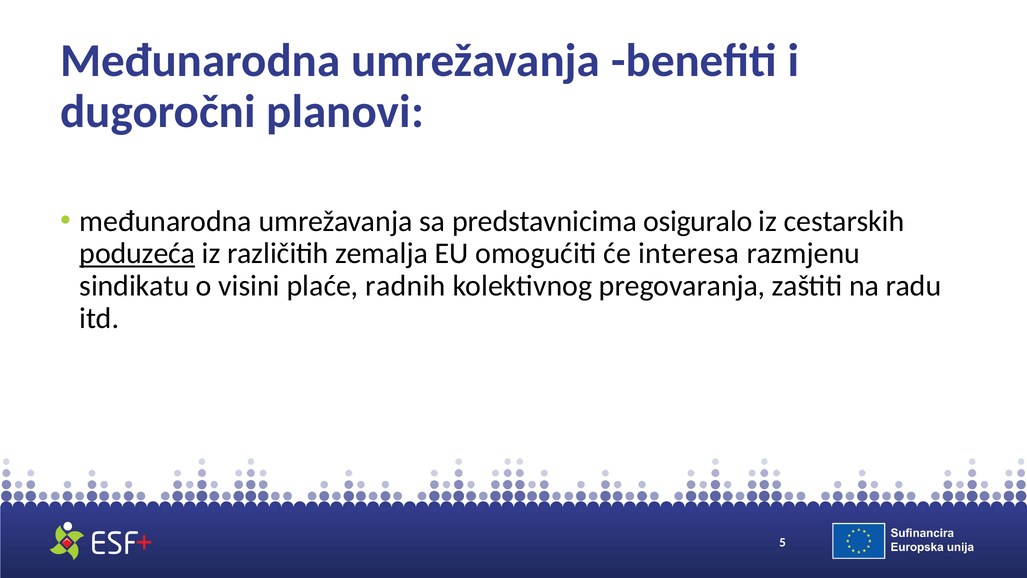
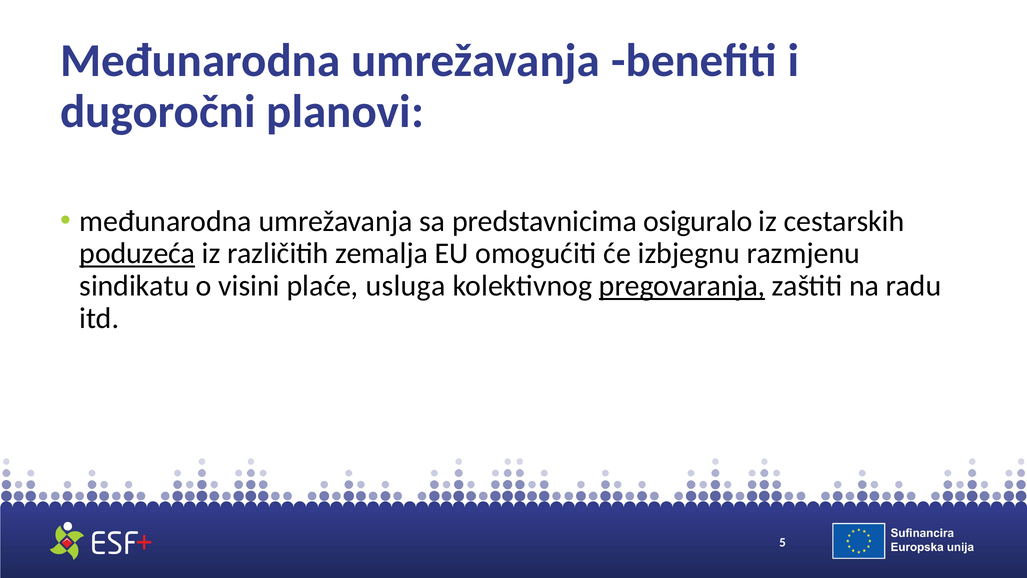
interesa: interesa -> izbjegnu (689, 253)
radnih: radnih -> usluga (406, 286)
pregovaranja underline: none -> present (682, 286)
